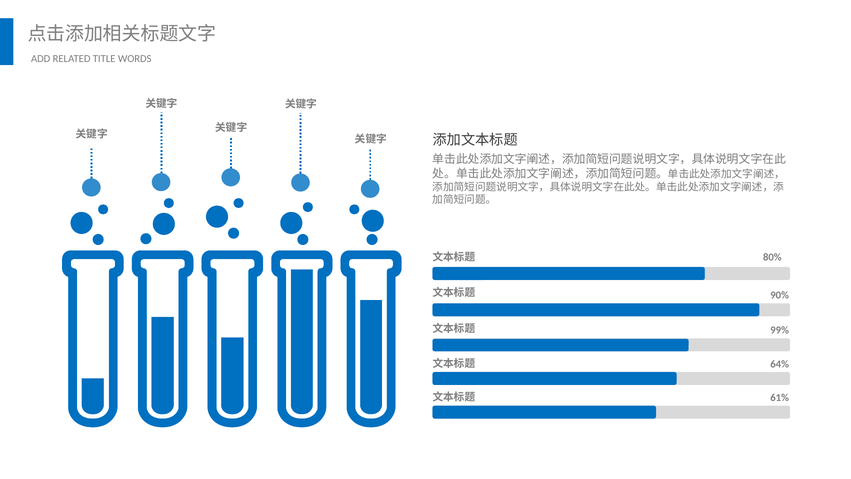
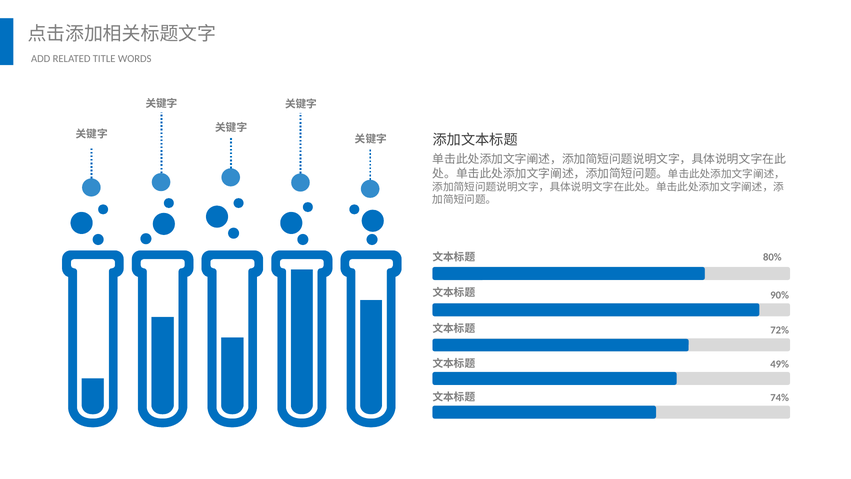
99%: 99% -> 72% (780, 330)
64%: 64% -> 49% (780, 364)
61%: 61% -> 74% (780, 398)
